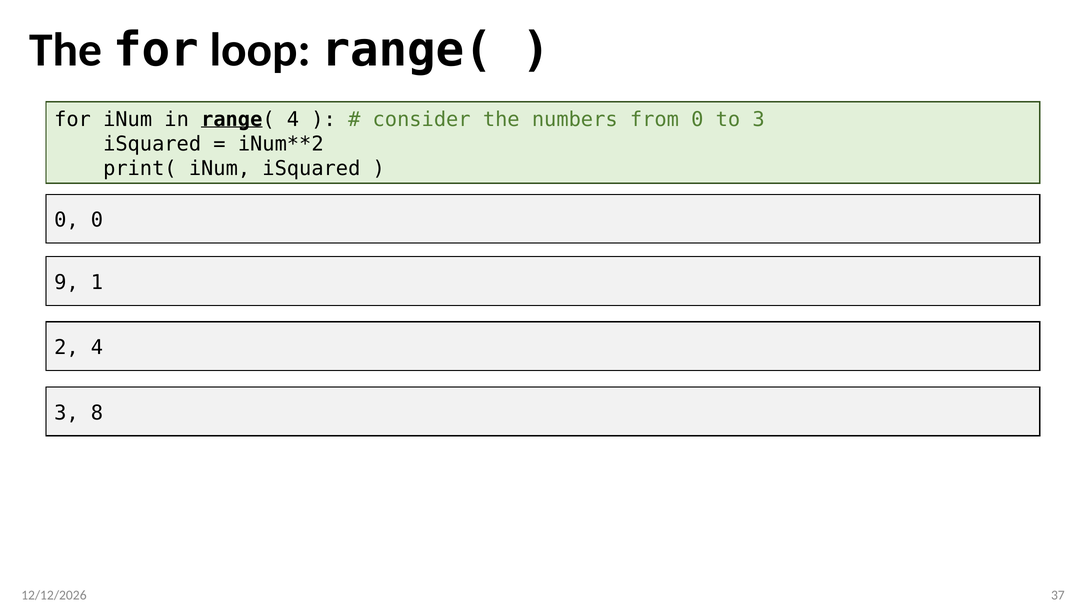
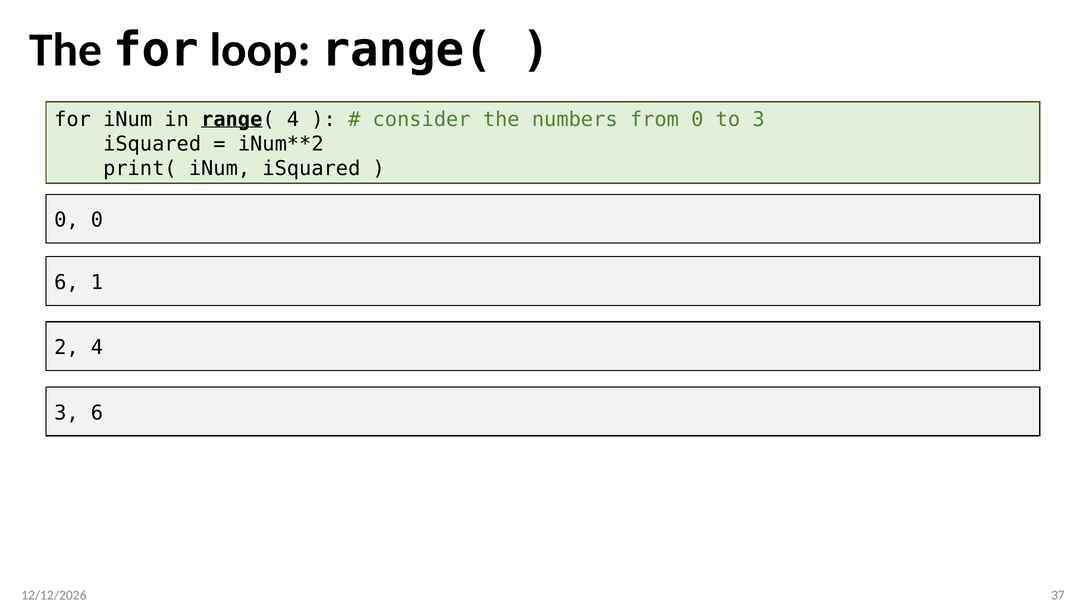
9: 9 -> 6 (66, 282)
3 8: 8 -> 6 (97, 413)
